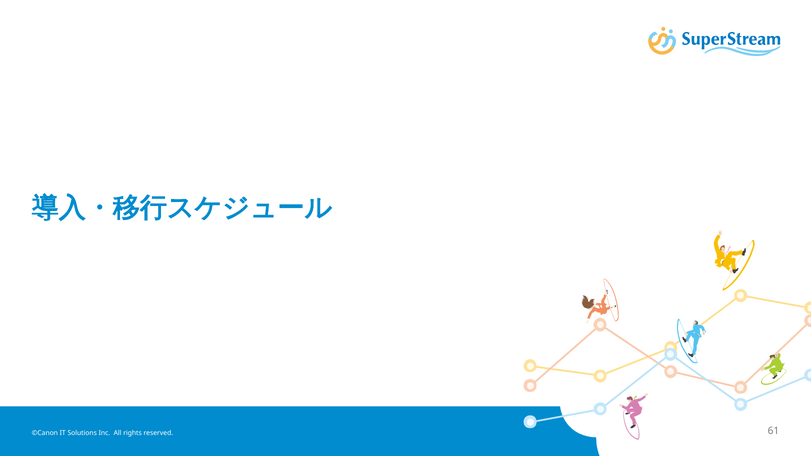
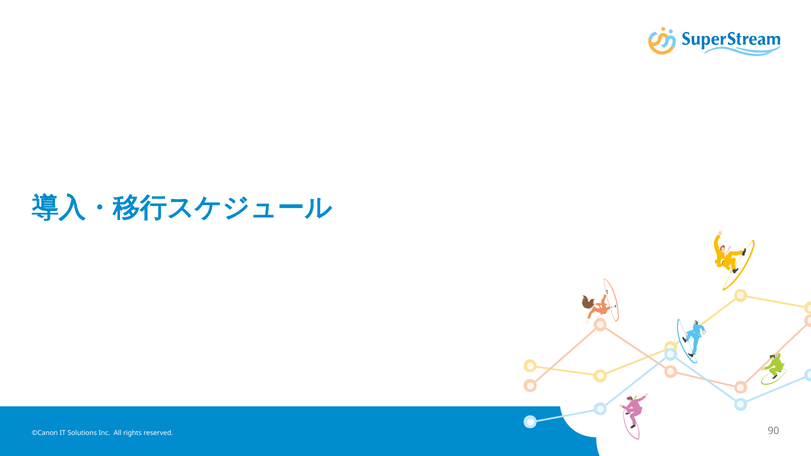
61: 61 -> 90 (773, 431)
